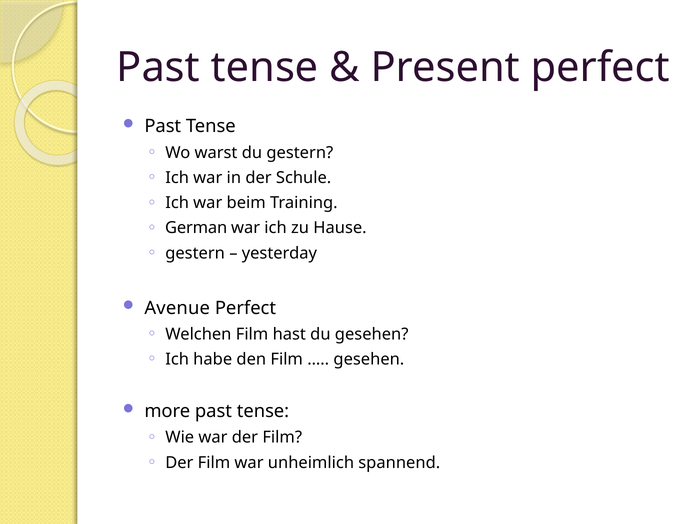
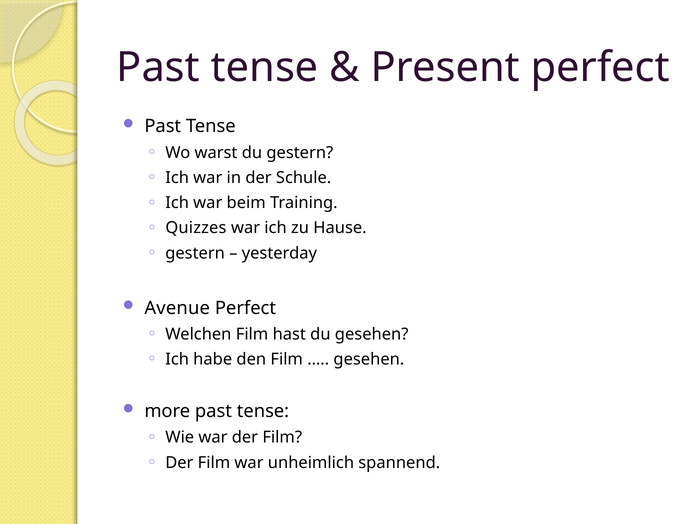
German: German -> Quizzes (196, 228)
